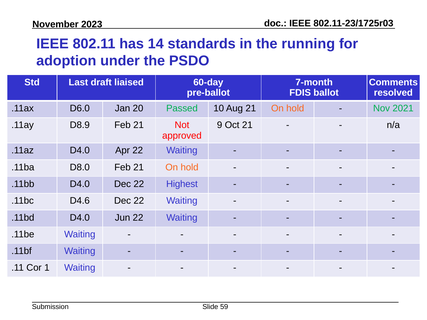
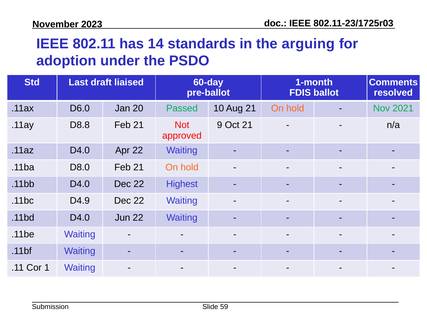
running: running -> arguing (308, 44)
7-month: 7-month -> 1-month (314, 82)
D8.9: D8.9 -> D8.8 (80, 125)
D4.6: D4.6 -> D4.9 (80, 201)
